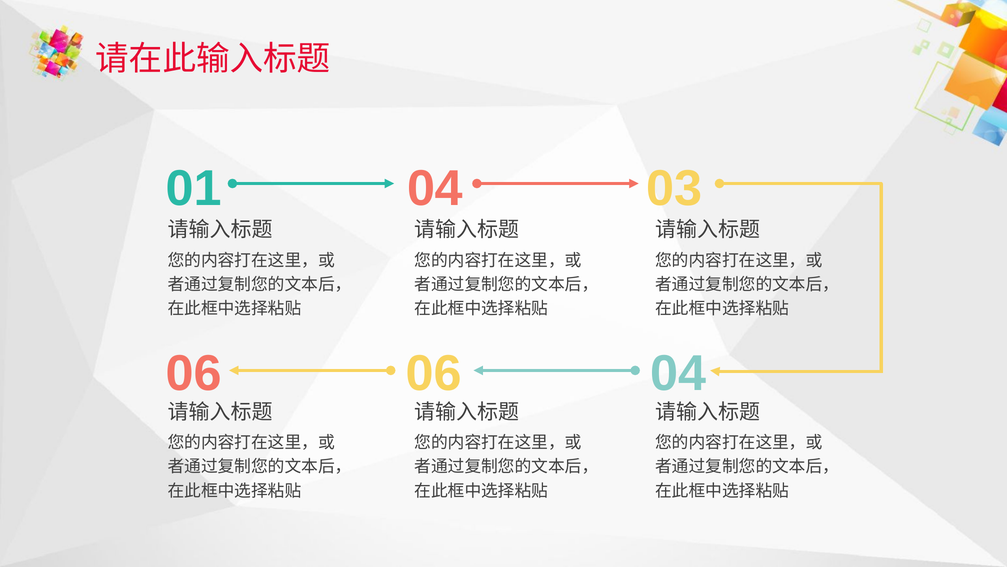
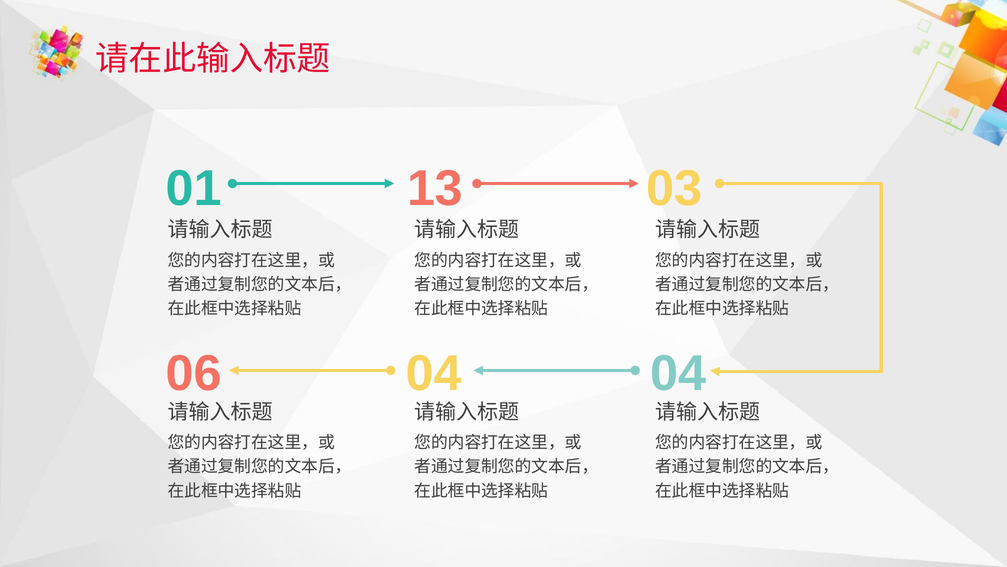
01 04: 04 -> 13 (435, 188)
06 06: 06 -> 04 (434, 373)
